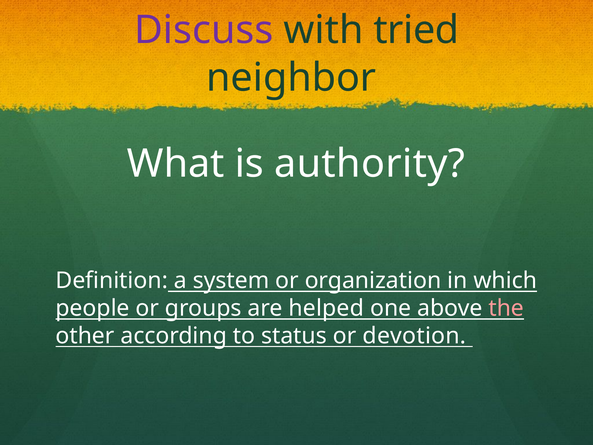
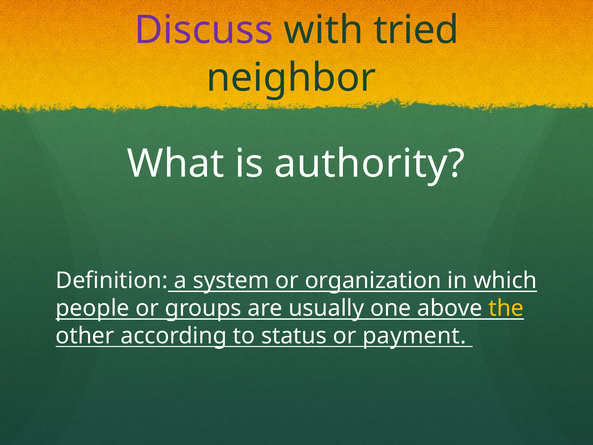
helped: helped -> usually (326, 308)
the colour: pink -> yellow (506, 308)
devotion: devotion -> payment (414, 336)
